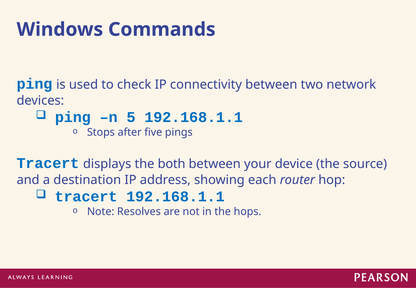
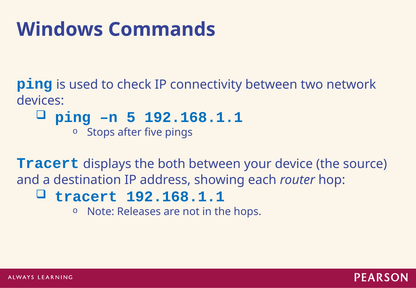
Resolves: Resolves -> Releases (139, 212)
